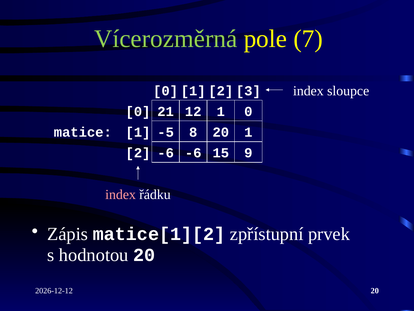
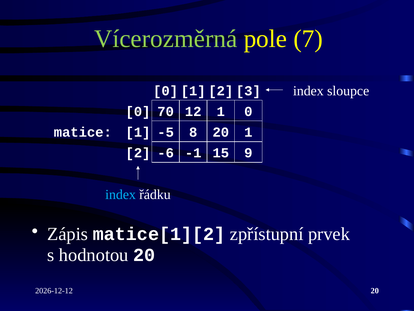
21: 21 -> 70 (166, 111)
-6 -6: -6 -> -1 (193, 153)
index colour: pink -> light blue (121, 194)
